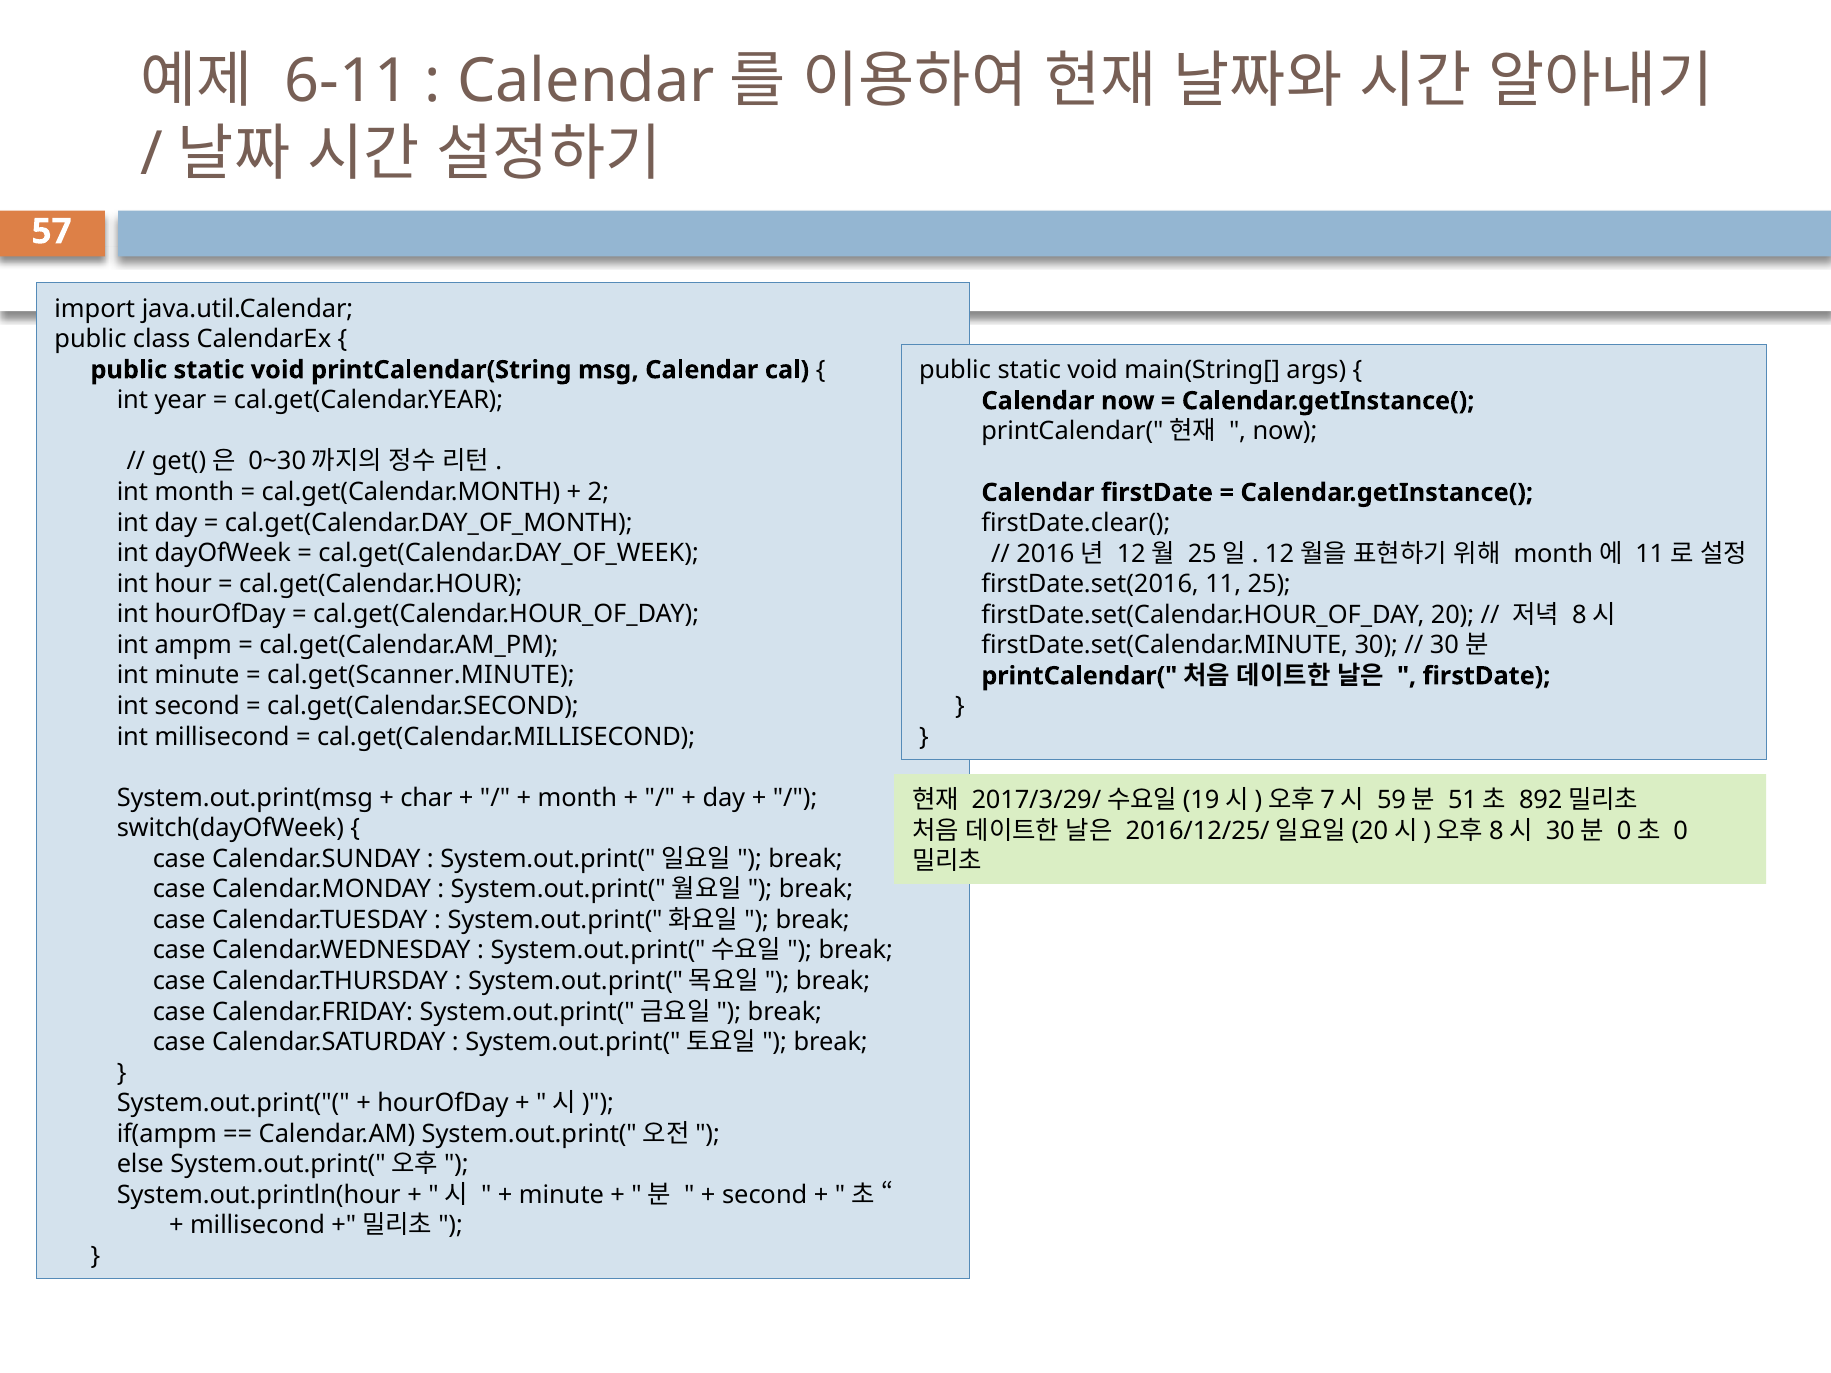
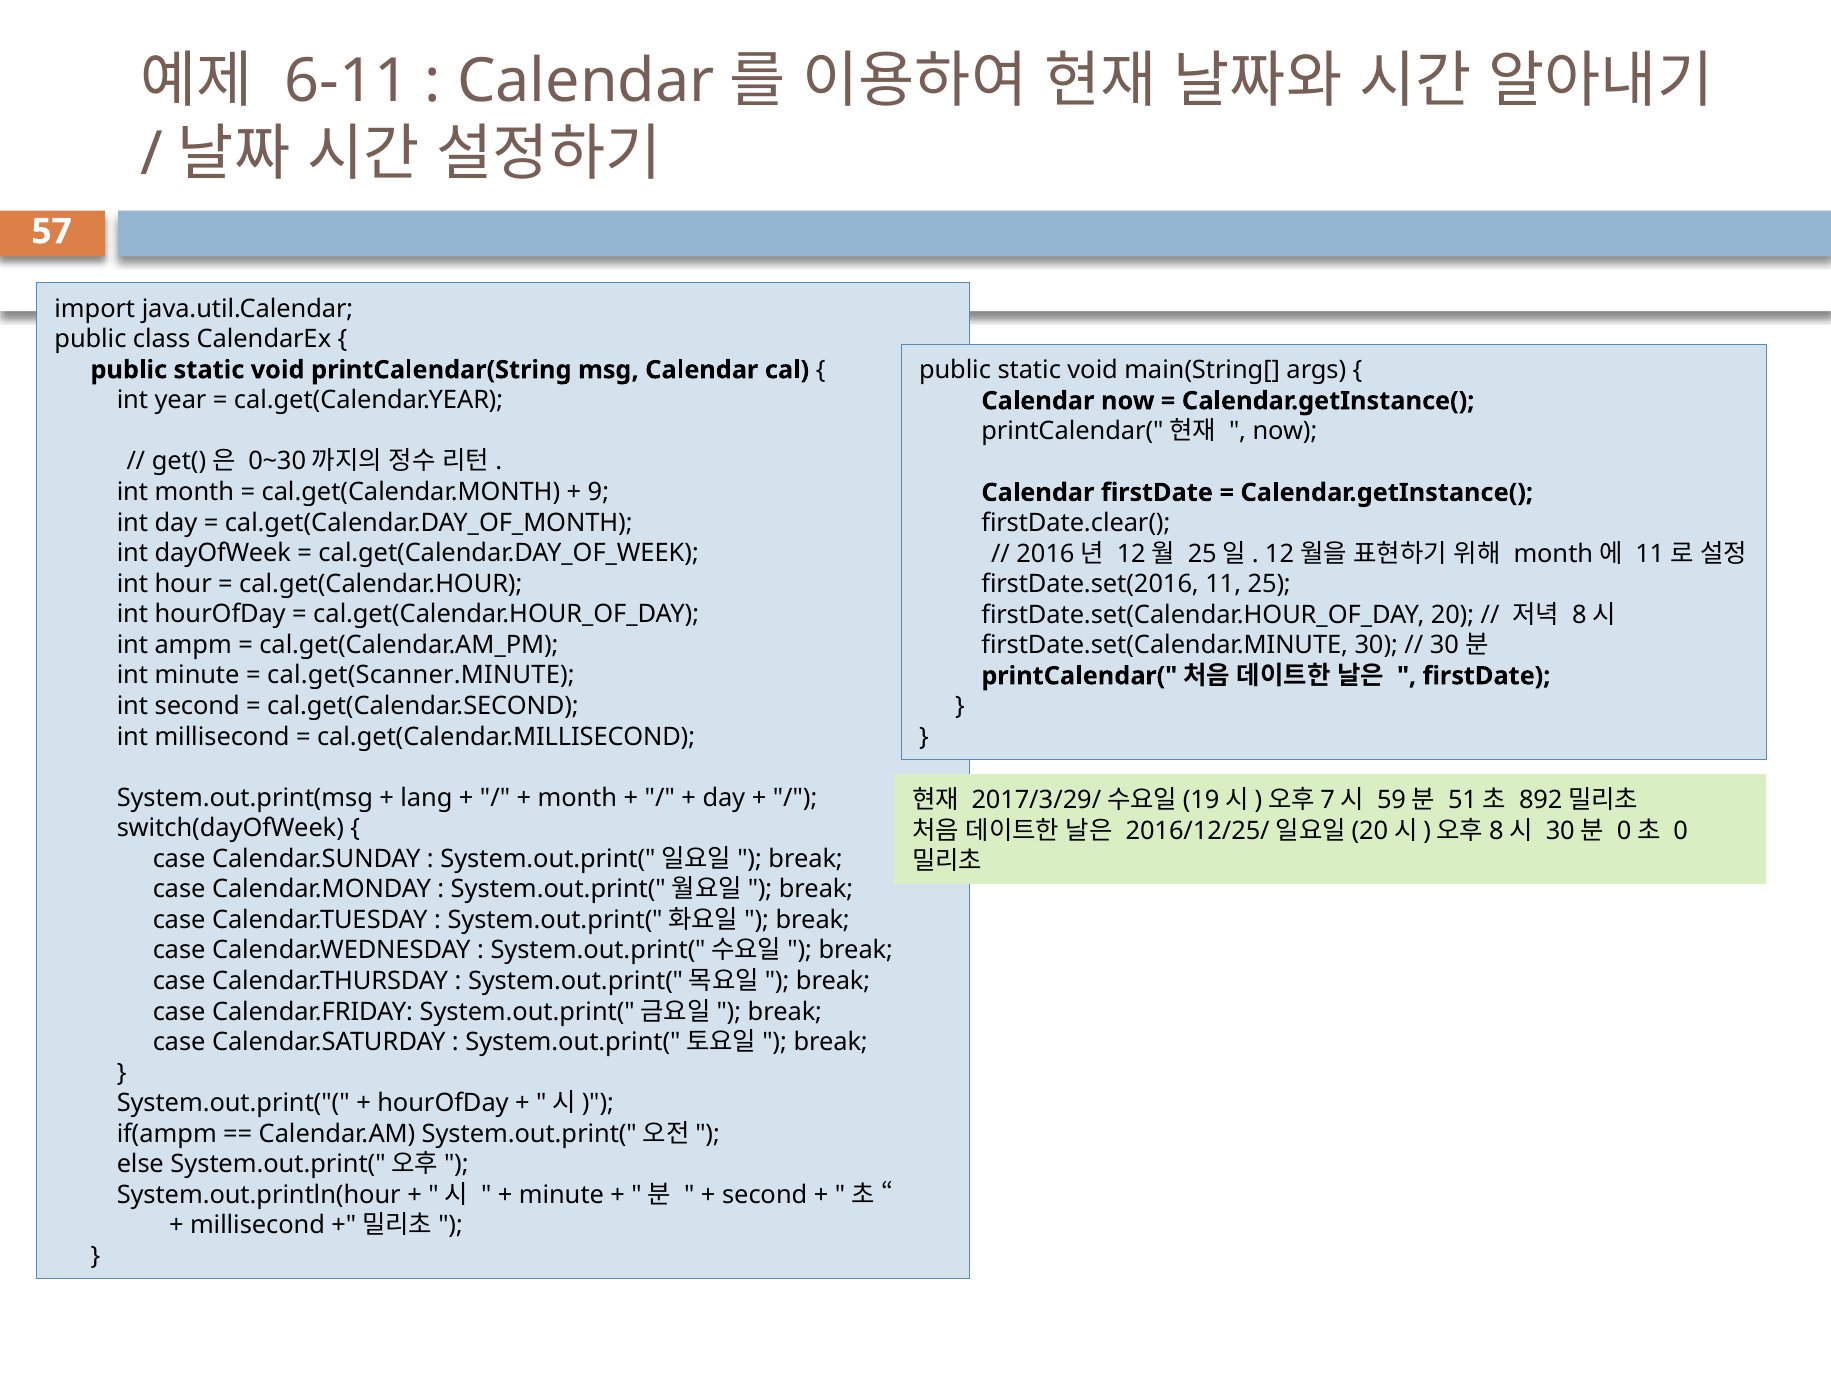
2: 2 -> 9 (598, 492)
char: char -> lang (426, 798)
